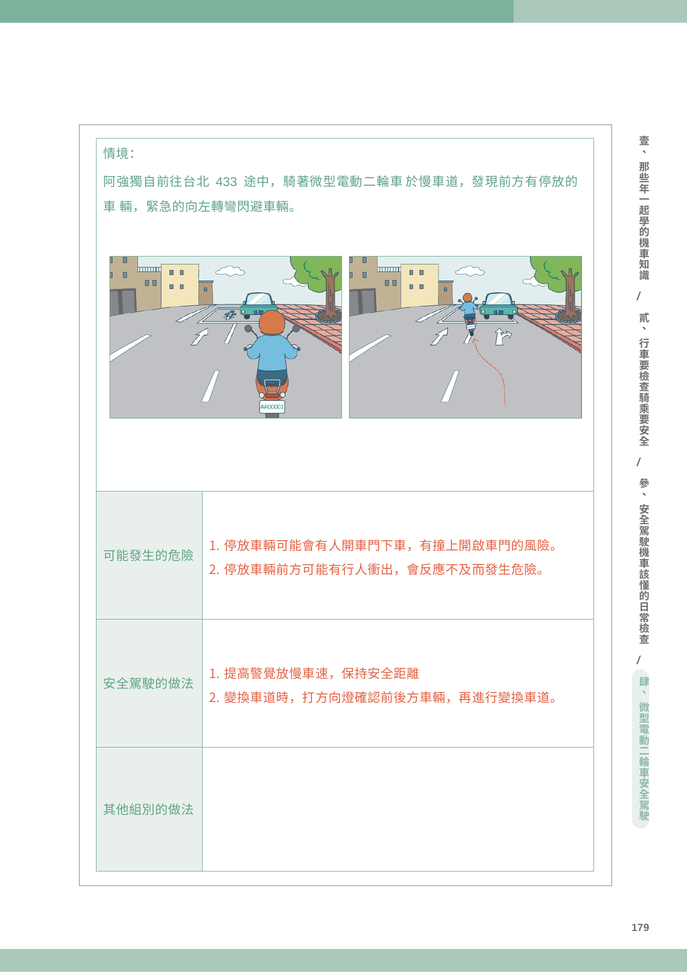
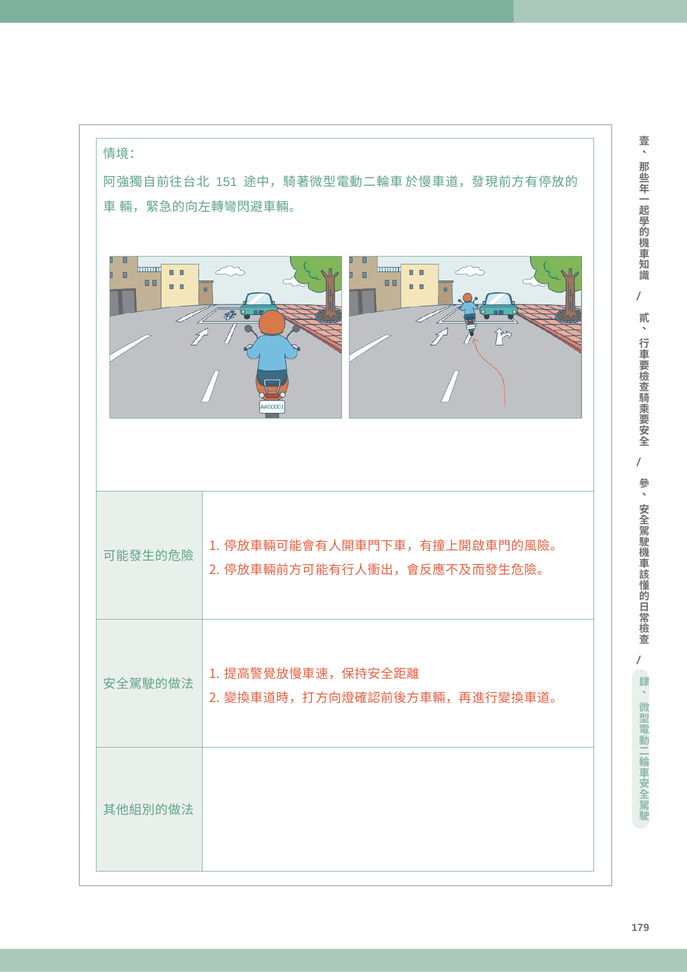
433: 433 -> 151 (226, 182)
